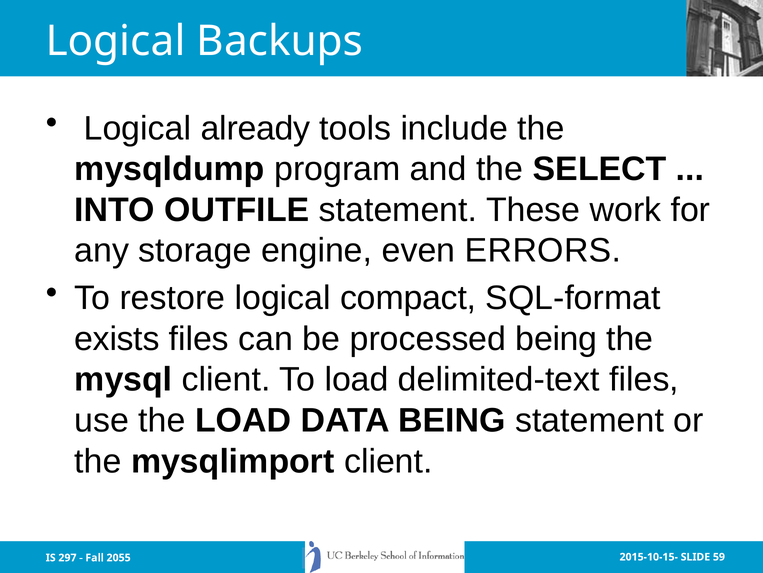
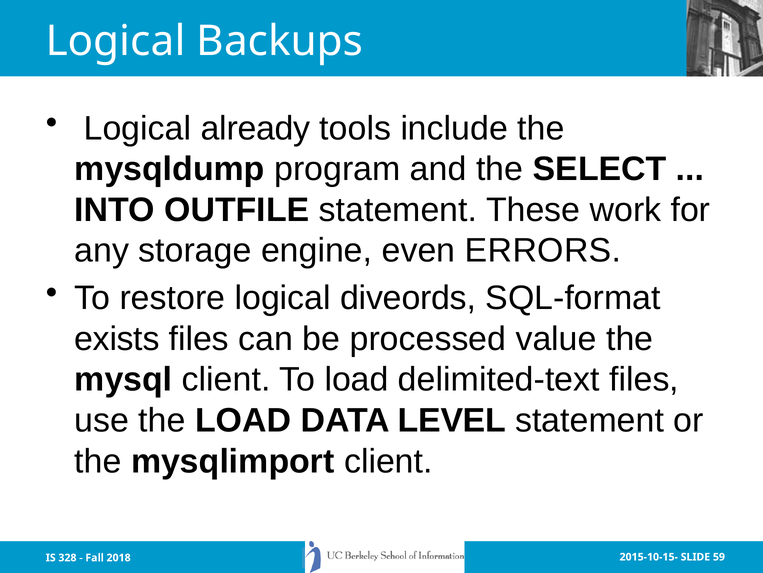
compact: compact -> diveords (408, 298)
processed being: being -> value (556, 339)
DATA BEING: BEING -> LEVEL (452, 420)
297: 297 -> 328 (67, 557)
2055: 2055 -> 2018 (119, 557)
